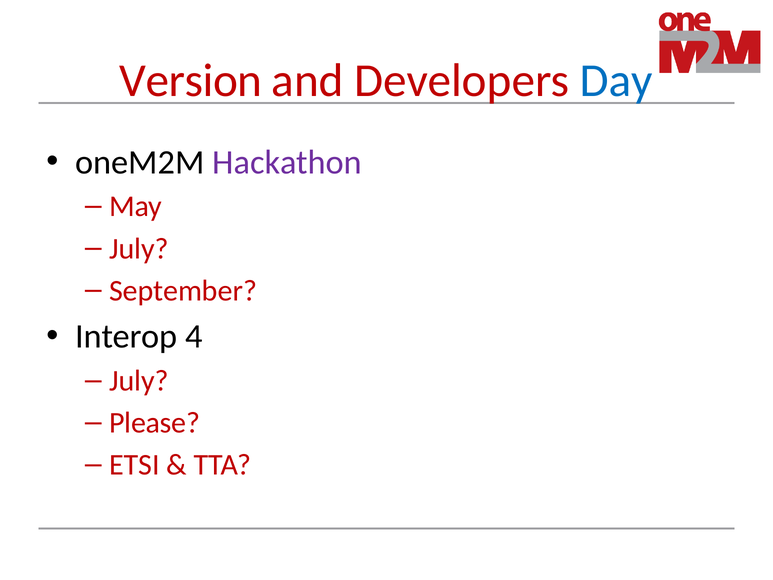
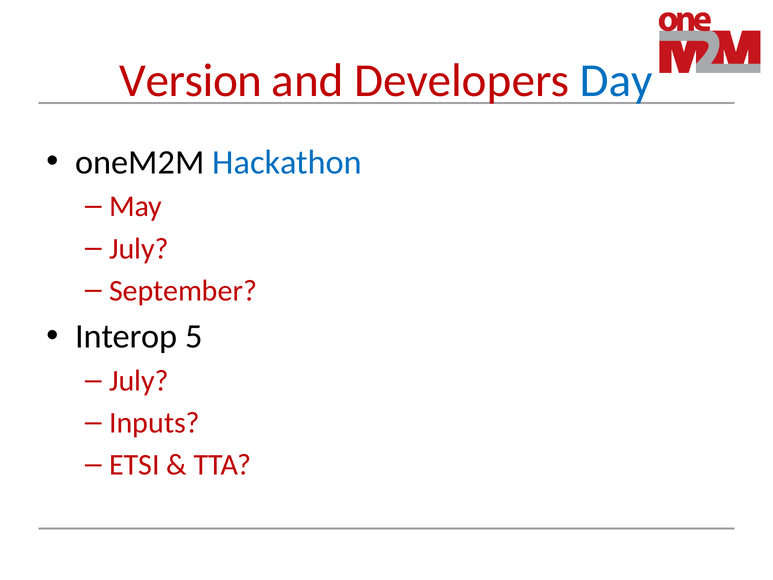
Hackathon colour: purple -> blue (287, 162)
4: 4 -> 5 (194, 336)
Please: Please -> Inputs (154, 423)
